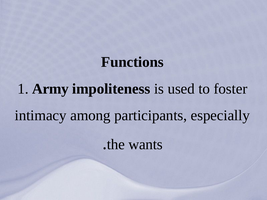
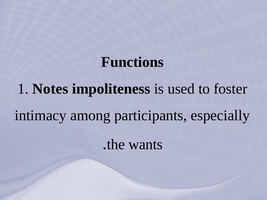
Army: Army -> Notes (50, 89)
